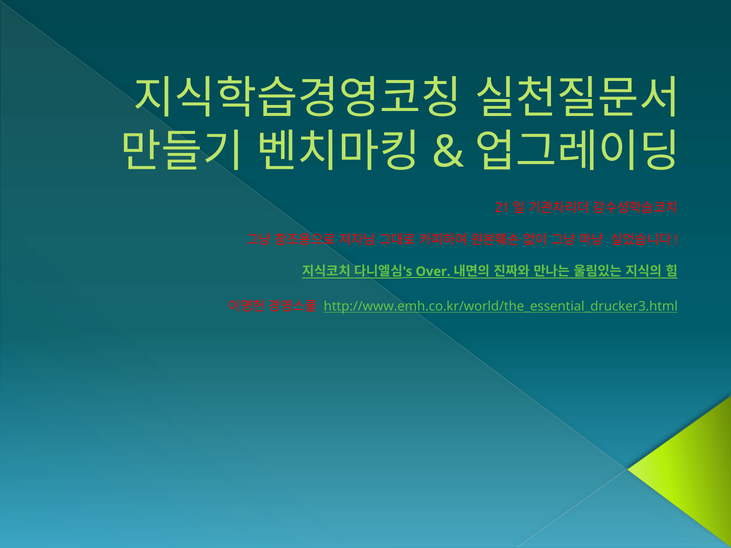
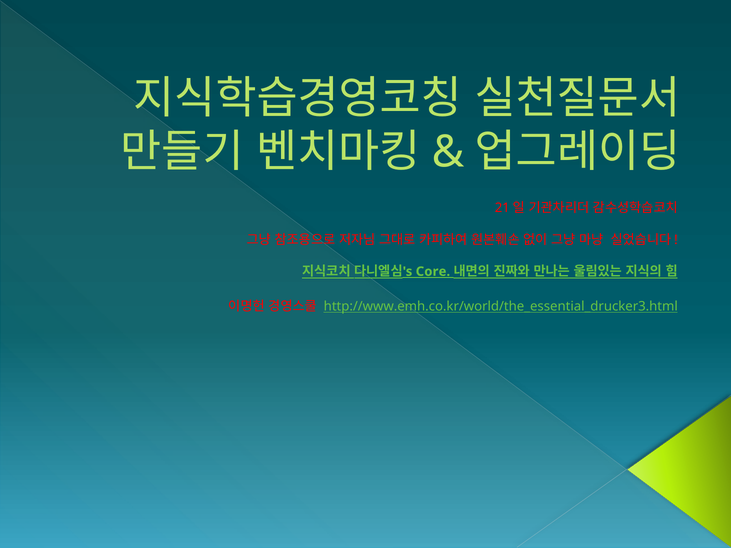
Over: Over -> Core (433, 272)
